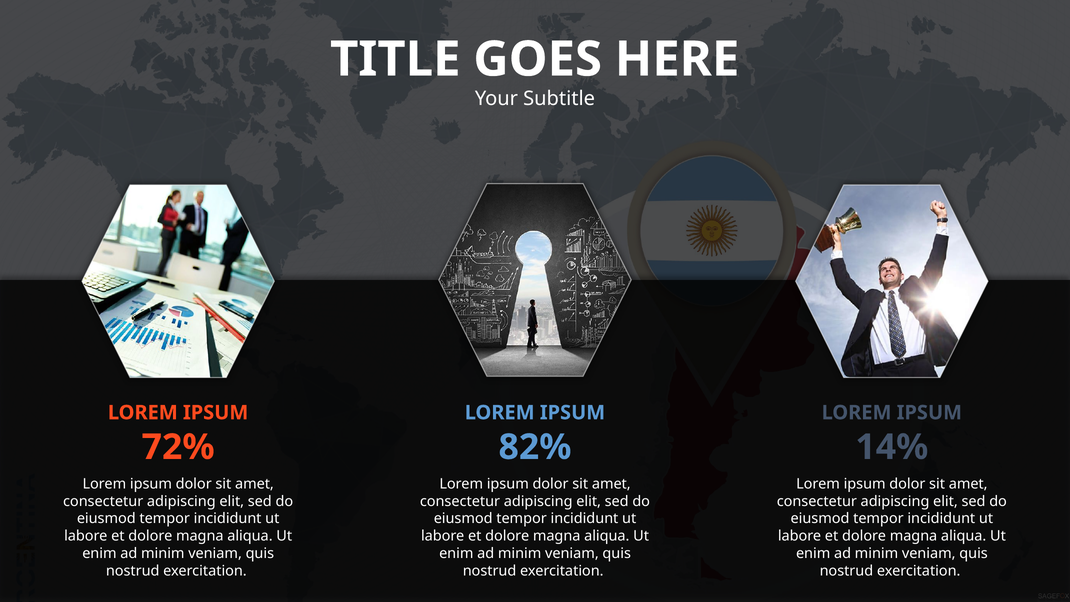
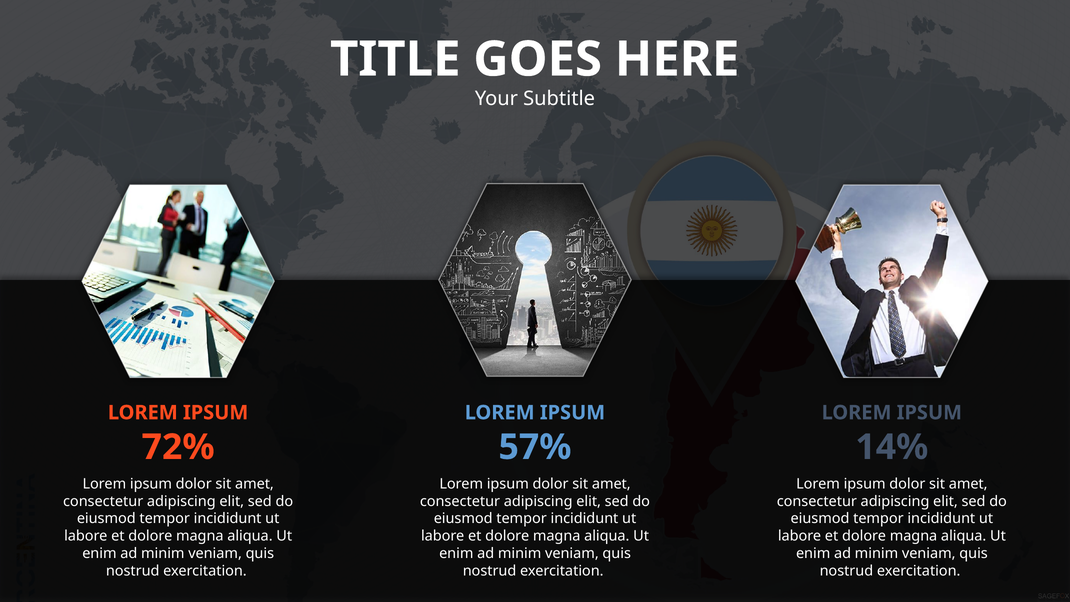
82%: 82% -> 57% (535, 447)
